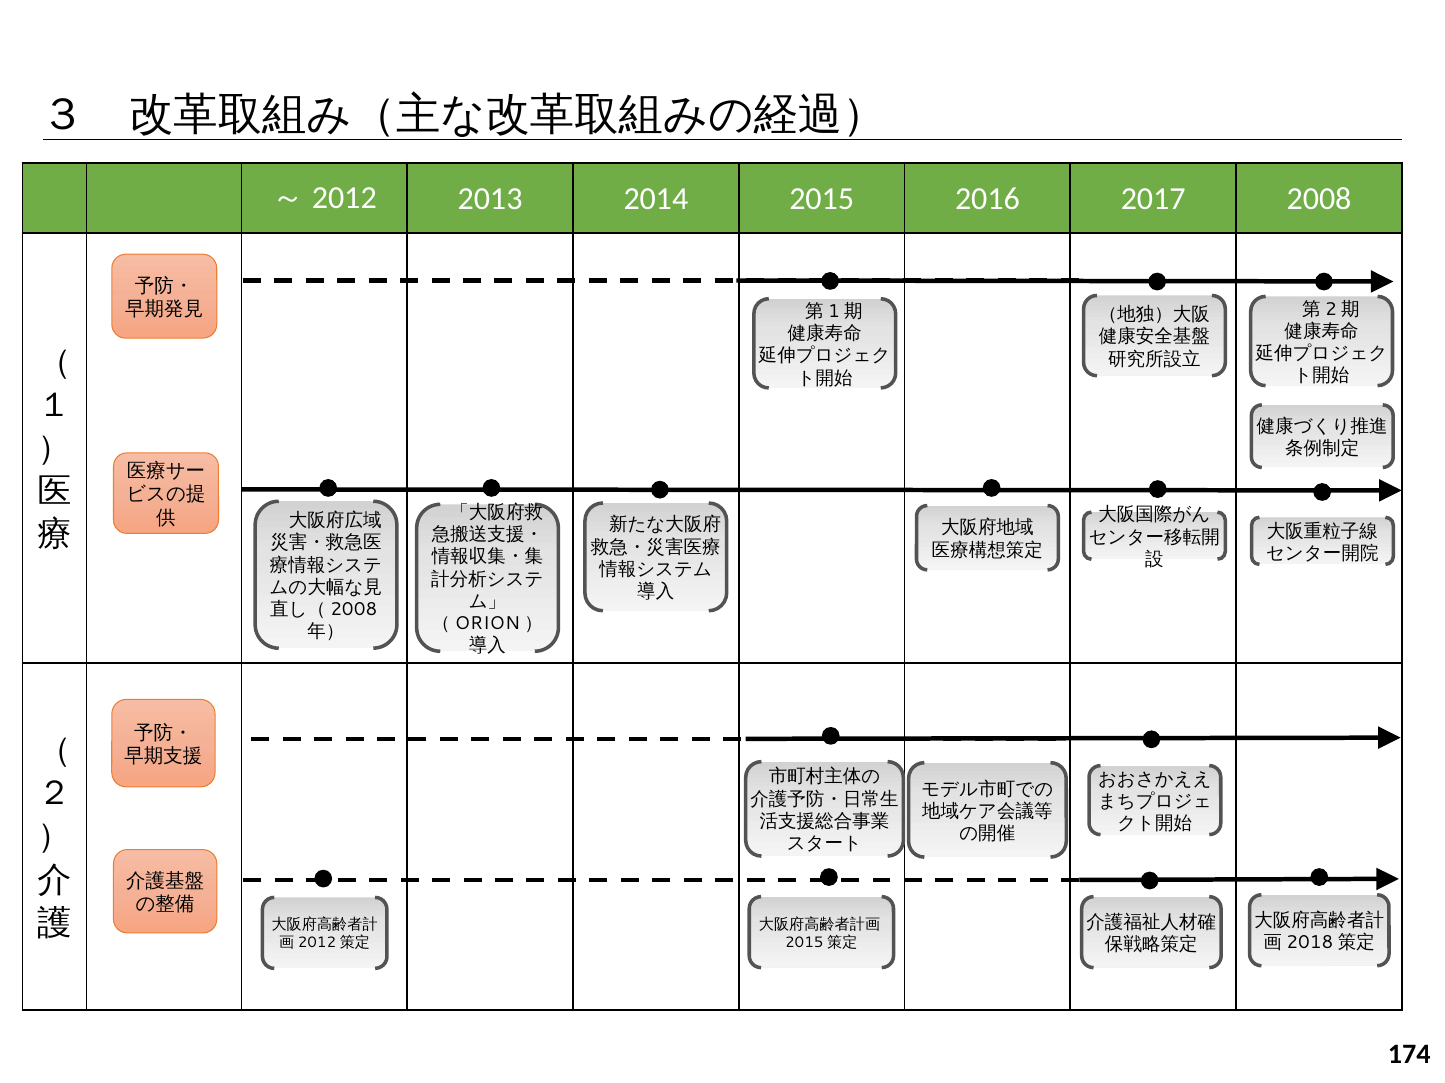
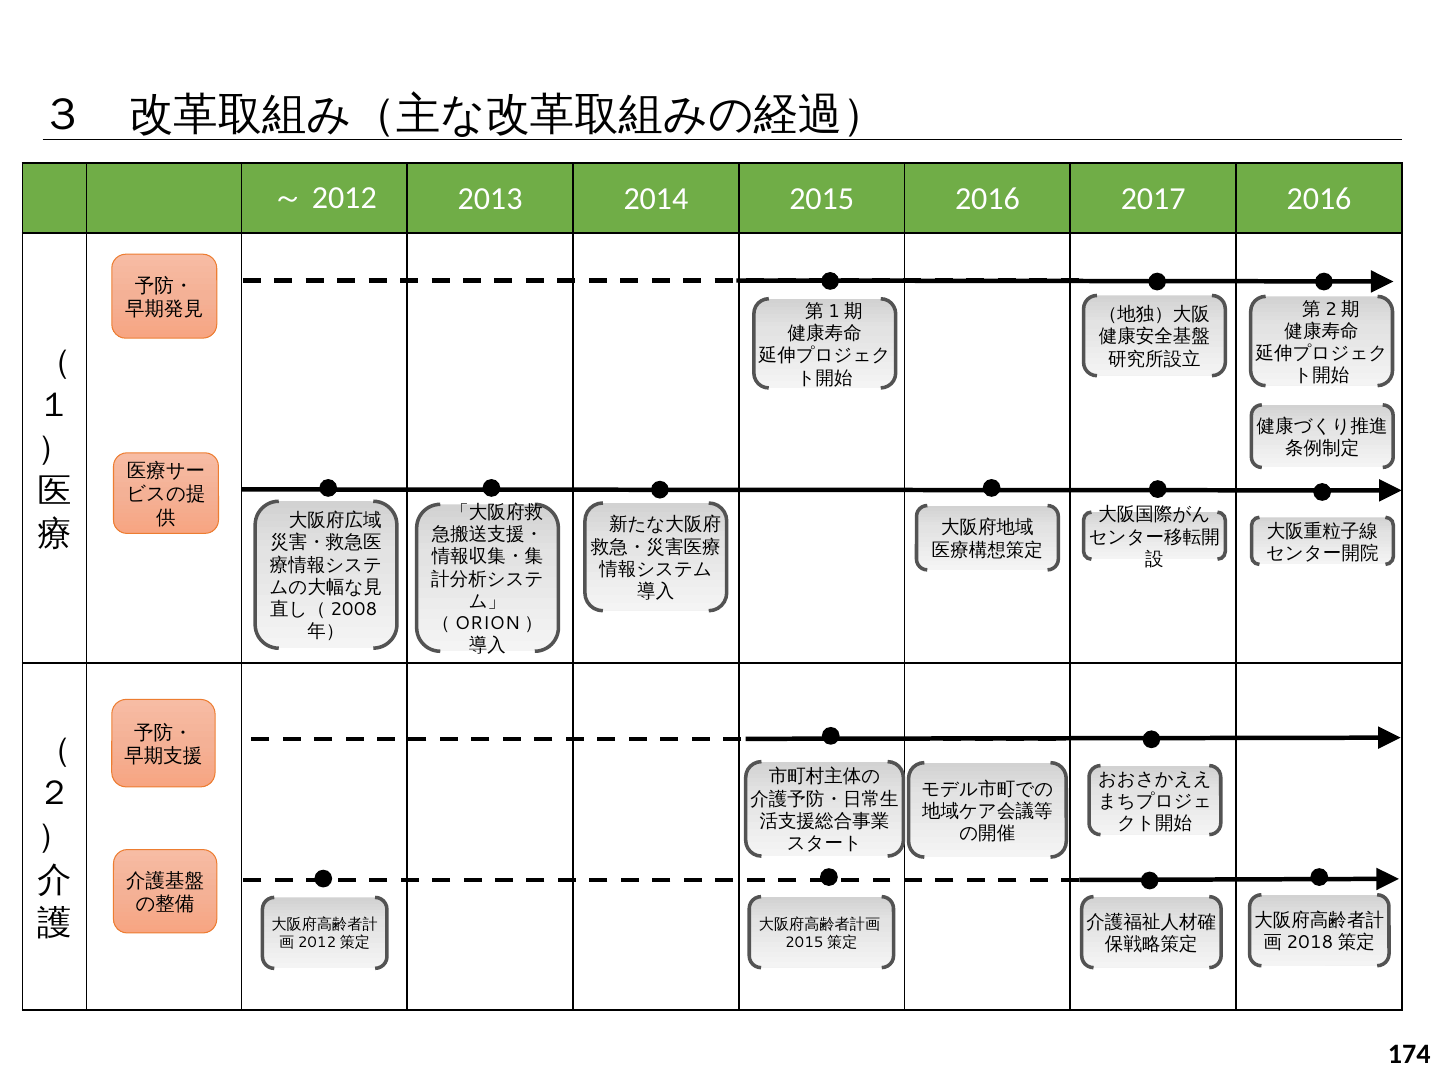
2017 2008: 2008 -> 2016 (1319, 199)
